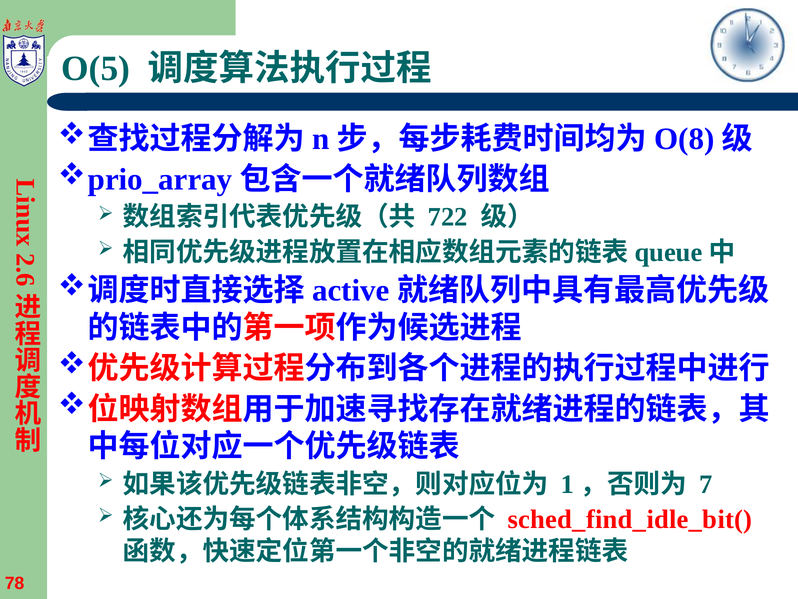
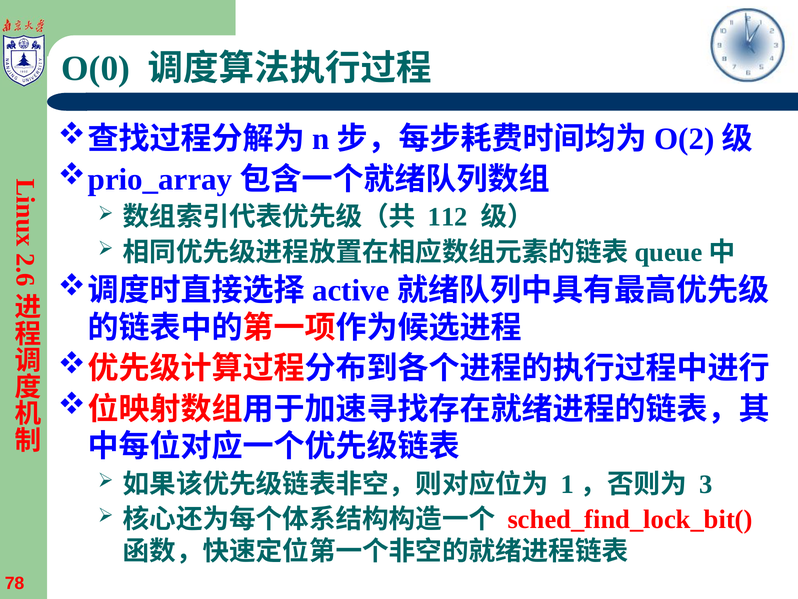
O(5: O(5 -> O(0 (96, 68)
O(8: O(8 -> O(2 (684, 139)
722: 722 -> 112 (448, 217)
7: 7 -> 3 (706, 484)
sched_find_idle_bit(: sched_find_idle_bit( -> sched_find_lock_bit( (630, 519)
